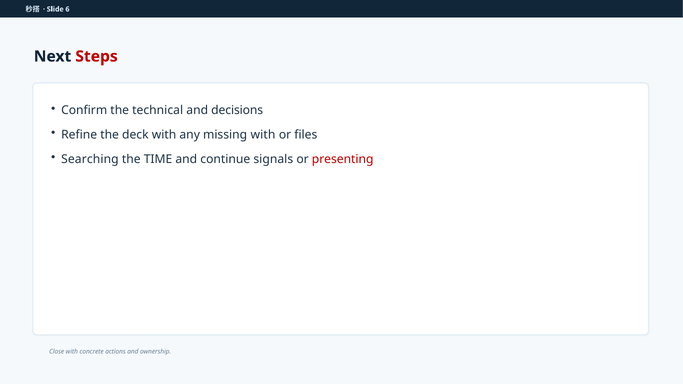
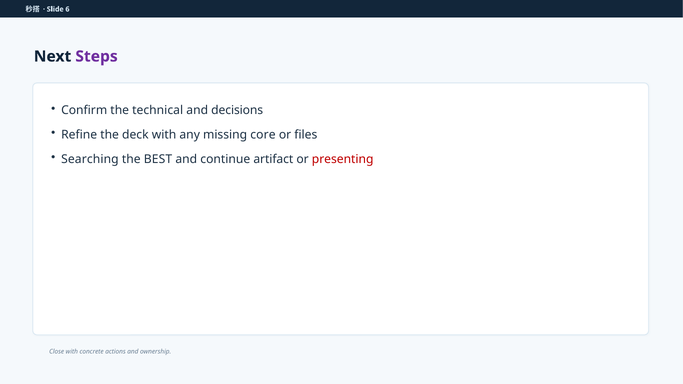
Steps colour: red -> purple (97, 56)
missing with: with -> core (263, 135)
TIME: TIME -> BEST (158, 160)
signals: signals -> artifact (273, 160)
